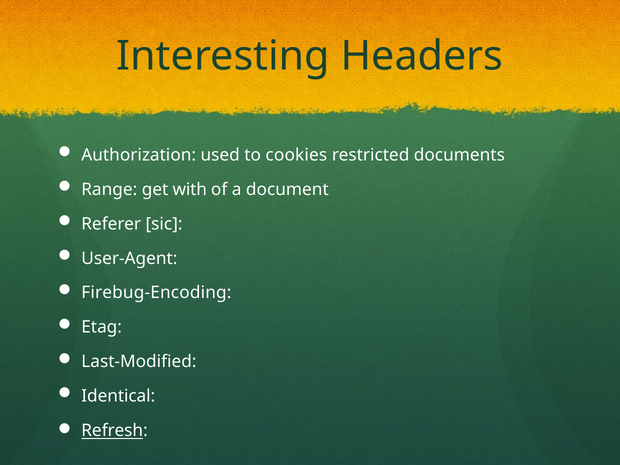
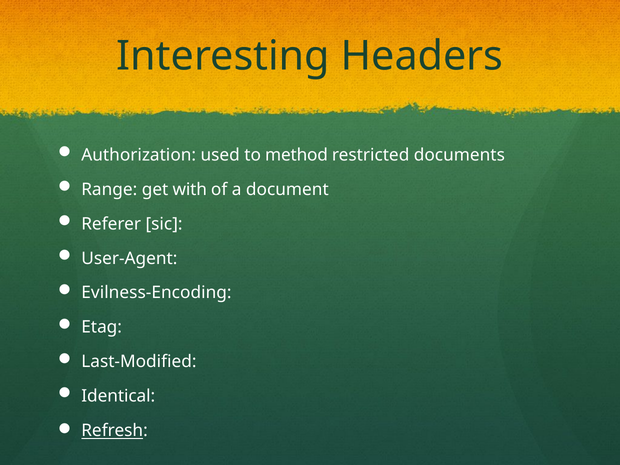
cookies: cookies -> method (297, 155)
Firebug-Encoding: Firebug-Encoding -> Evilness-Encoding (156, 293)
